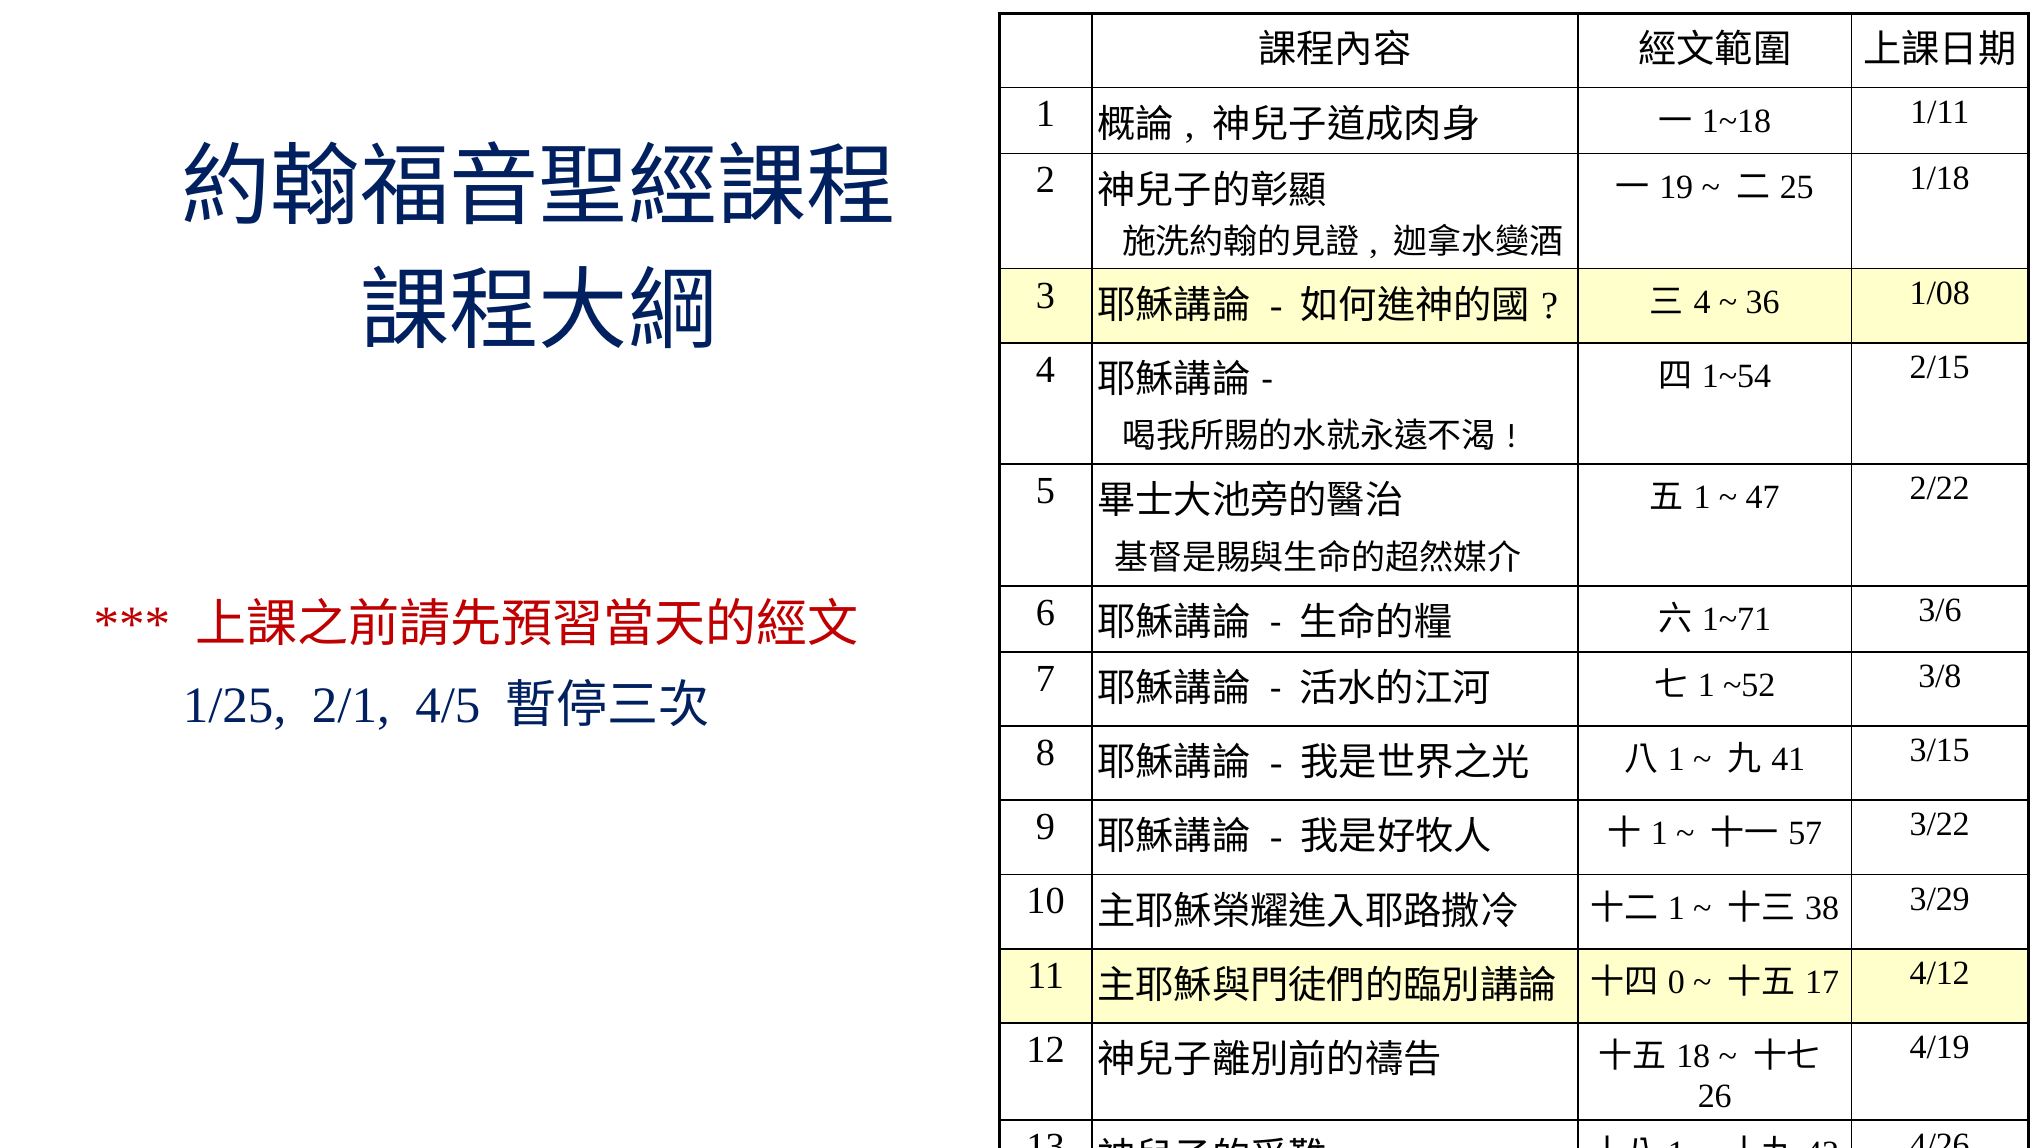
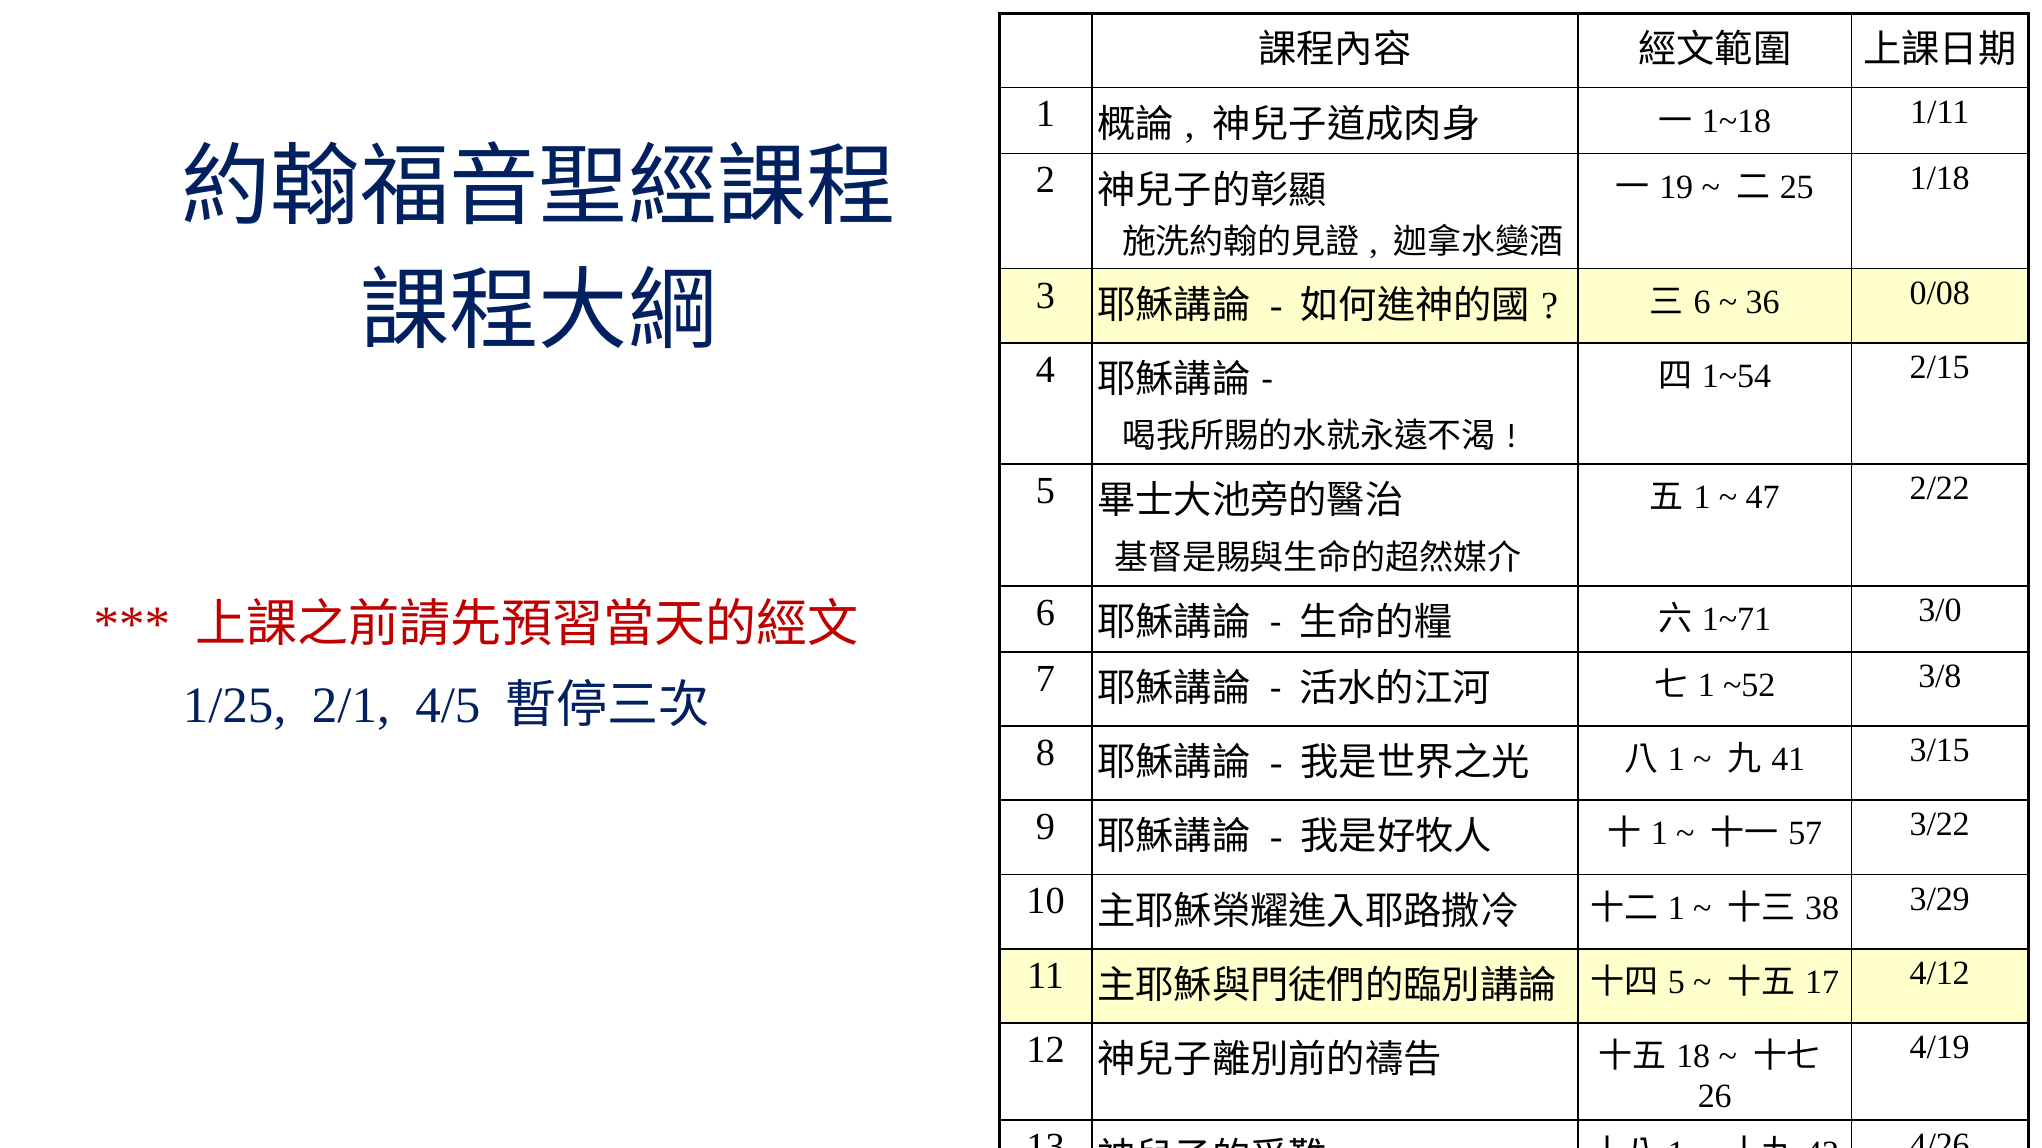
4: 4 -> 6 (1702, 302)
1/08: 1/08 -> 0/08 (1940, 293)
3/6: 3/6 -> 3/0 (1940, 610)
0: 0 -> 5 (1676, 983)
